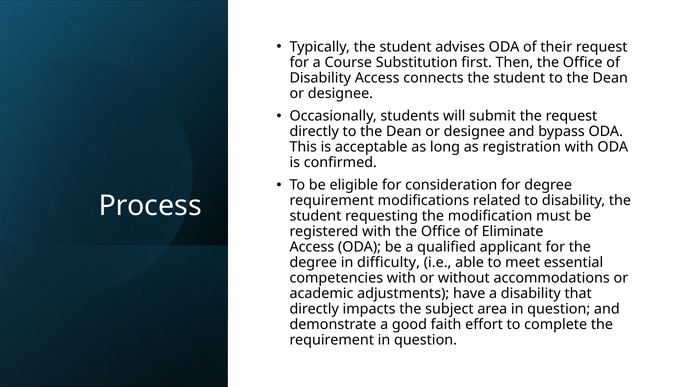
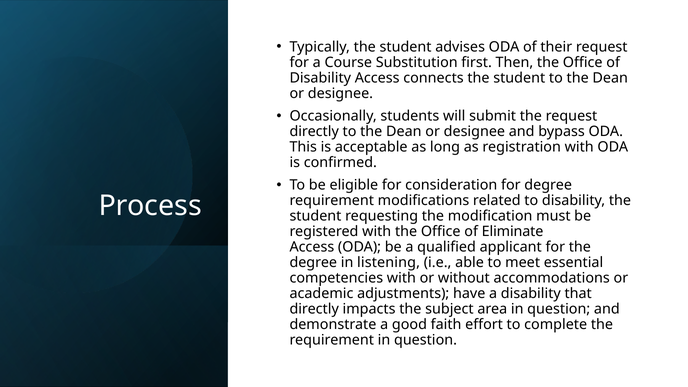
difficulty: difficulty -> listening (389, 262)
